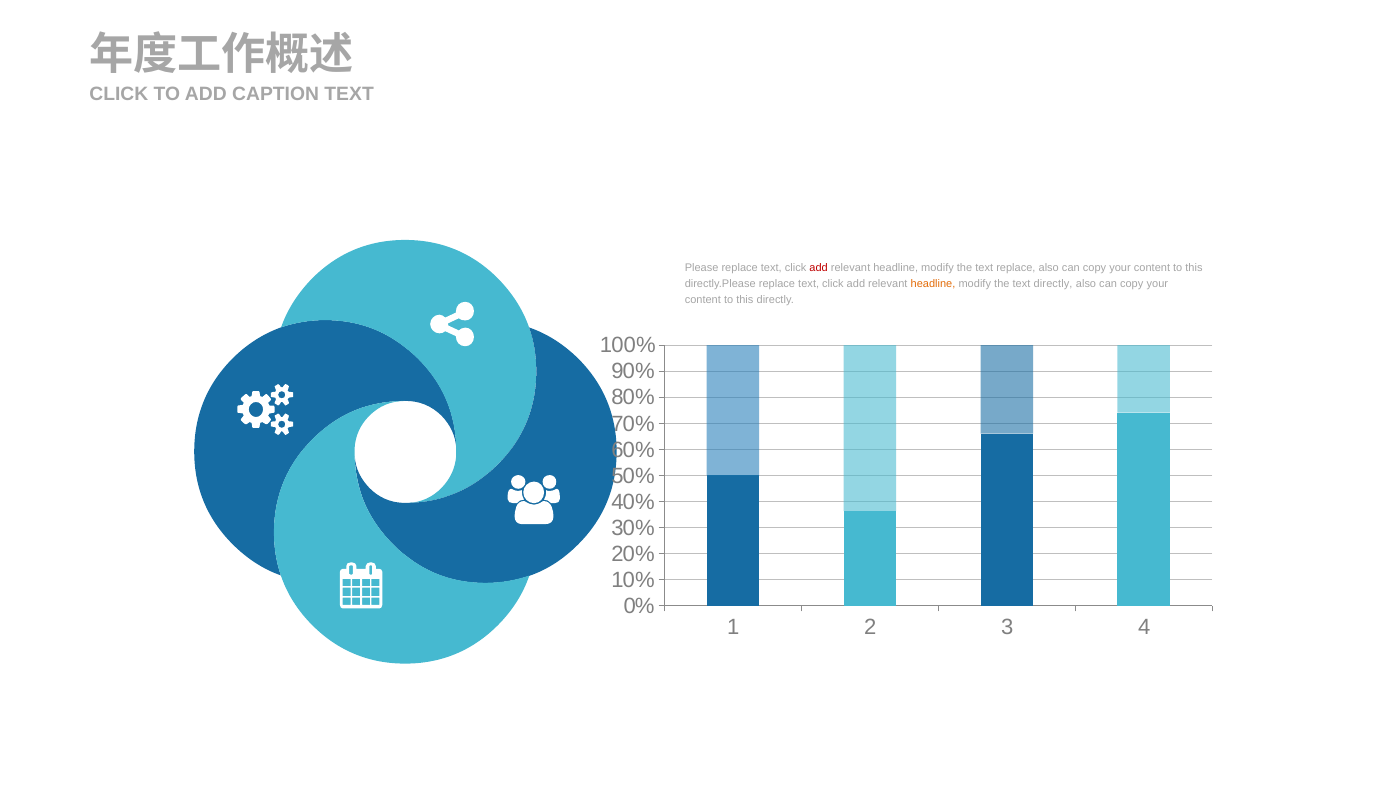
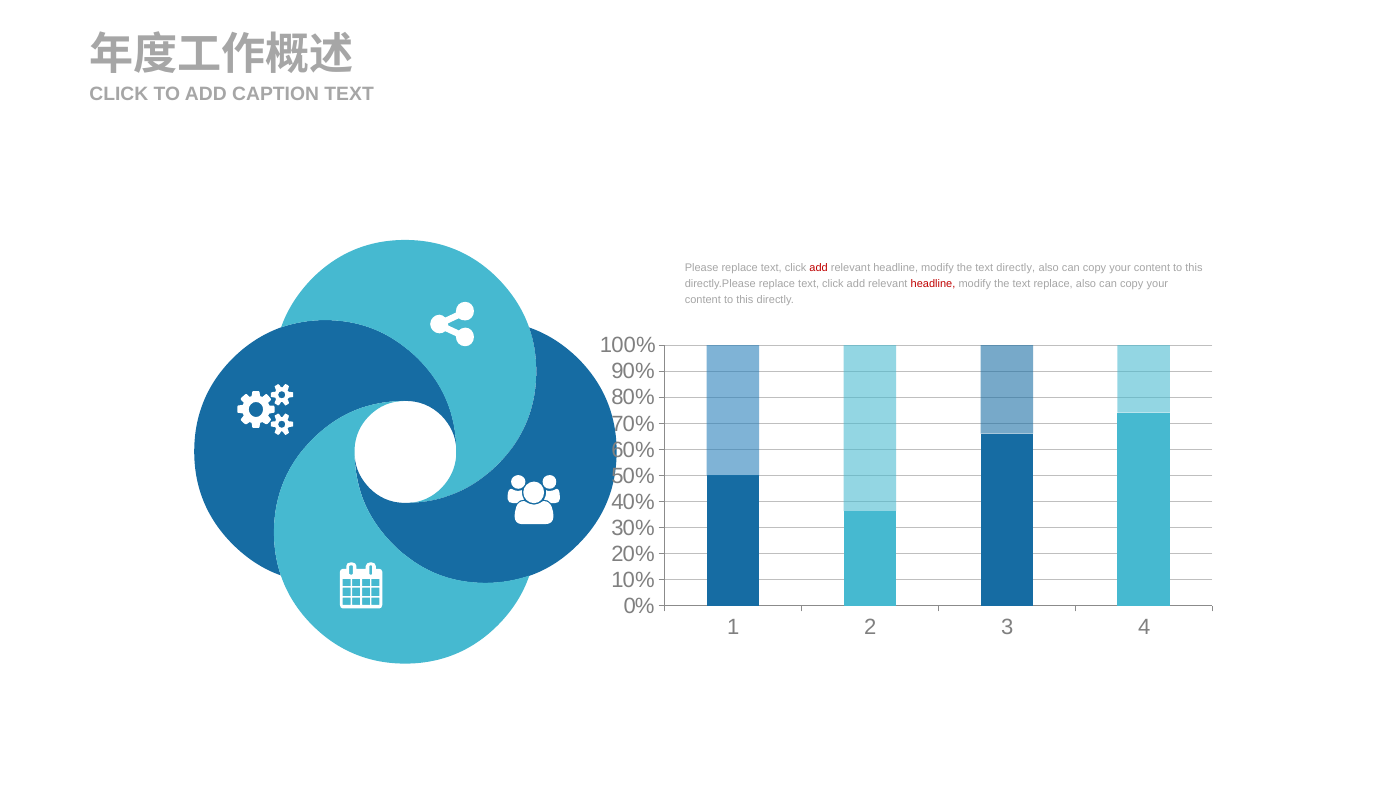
text replace: replace -> directly (1016, 268)
headline colour: orange -> red (933, 283)
text directly: directly -> replace (1053, 283)
